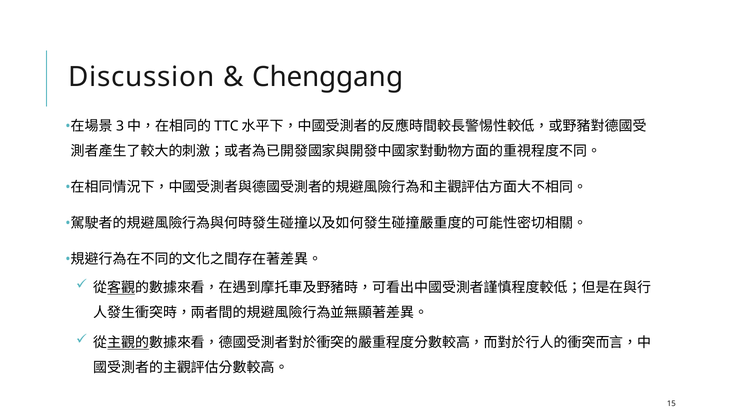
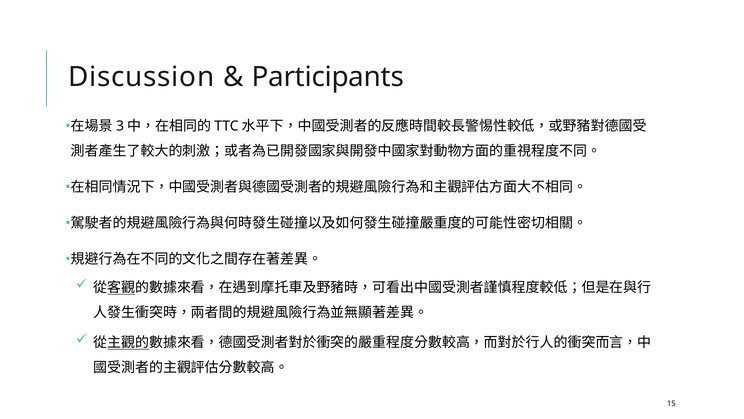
Chenggang: Chenggang -> Participants (328, 77)
